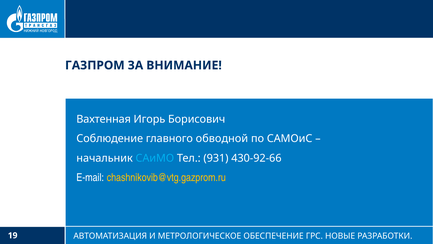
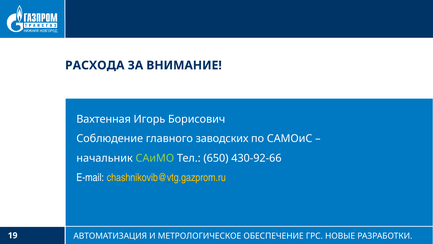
ГАЗПРОМ: ГАЗПРОМ -> РАСХОДА (95, 65)
обводной: обводной -> заводских (222, 138)
САиМО colour: light blue -> light green (155, 158)
931: 931 -> 650 (216, 158)
